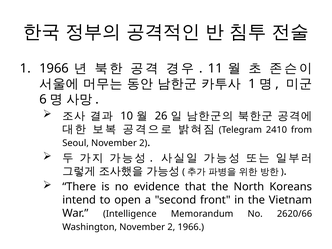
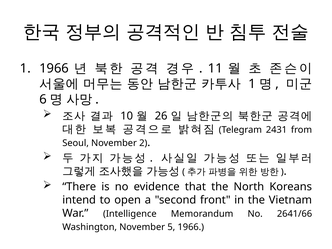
2410: 2410 -> 2431 (276, 130)
2620/66: 2620/66 -> 2641/66 (295, 214)
Washington November 2: 2 -> 5 (171, 227)
